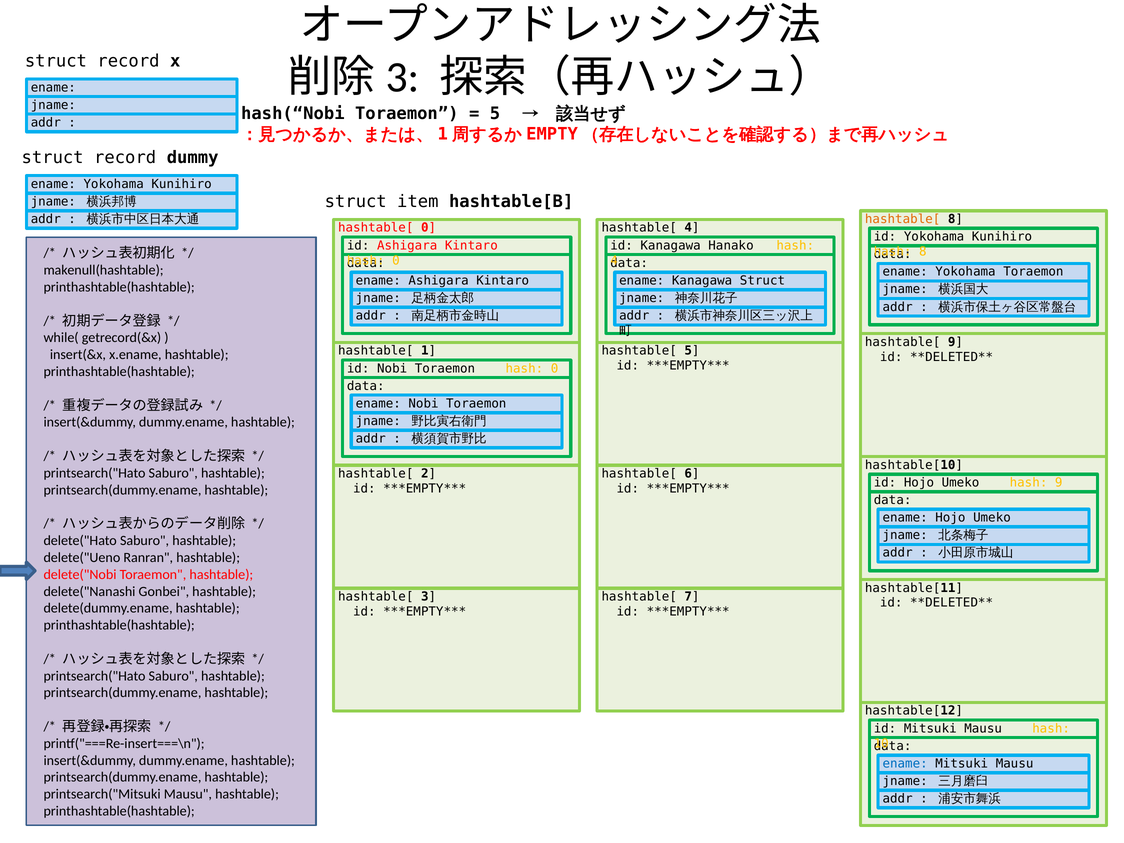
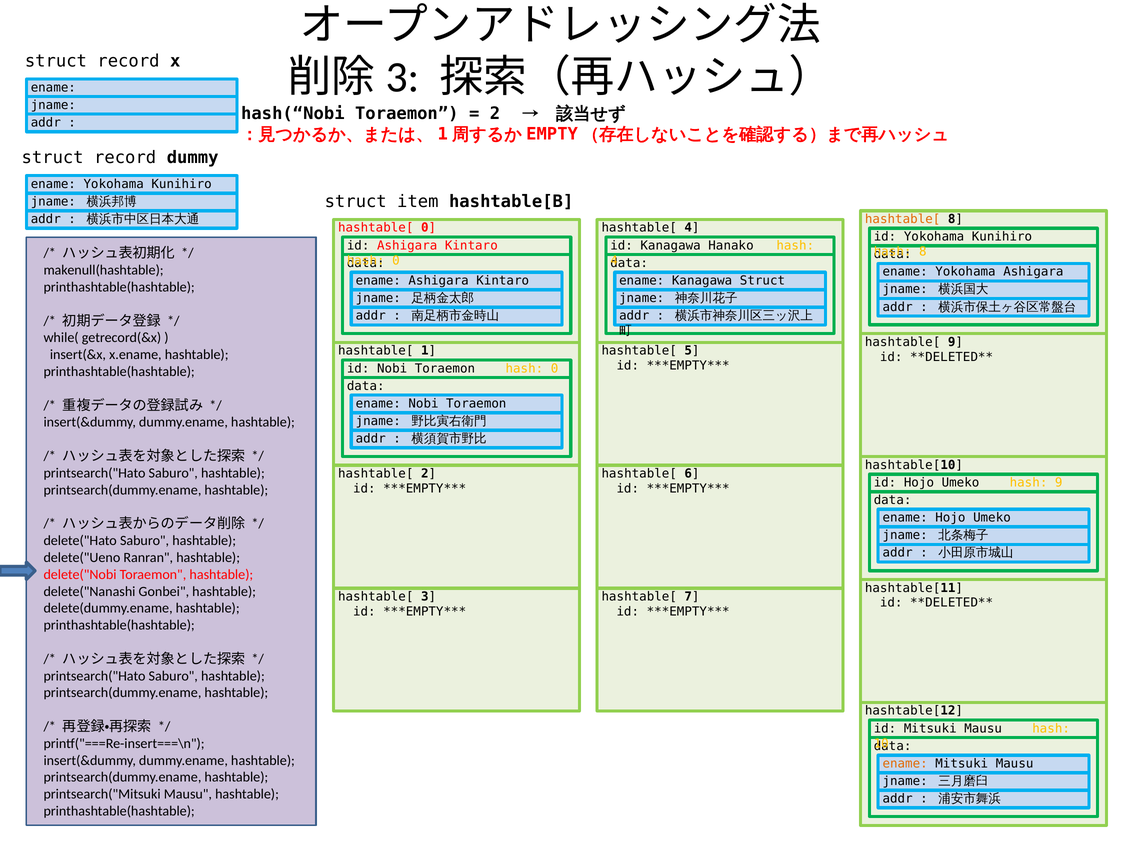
5: 5 -> 2 (495, 114)
Yokohama Toraemon: Toraemon -> Ashigara (1033, 272)
ename colour: blue -> orange (905, 764)
